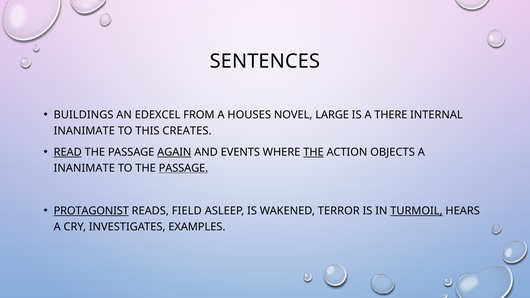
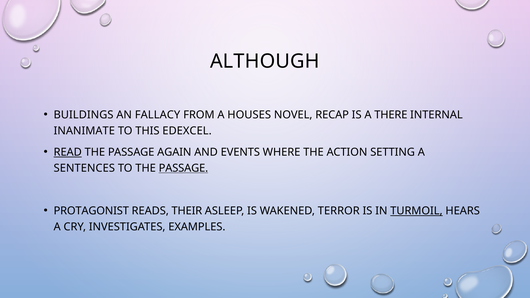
SENTENCES: SENTENCES -> ALTHOUGH (265, 61)
EDEXCEL: EDEXCEL -> FALLACY (158, 115)
LARGE: LARGE -> RECAP (332, 115)
CREATES: CREATES -> EDEXCEL (187, 131)
AGAIN underline: present -> none (174, 152)
THE underline: present -> none (313, 152)
OBJECTS: OBJECTS -> SETTING (393, 152)
INANIMATE: INANIMATE -> SENTENCES (84, 168)
PROTAGONIST underline: present -> none (91, 211)
FIELD: FIELD -> THEIR (187, 211)
